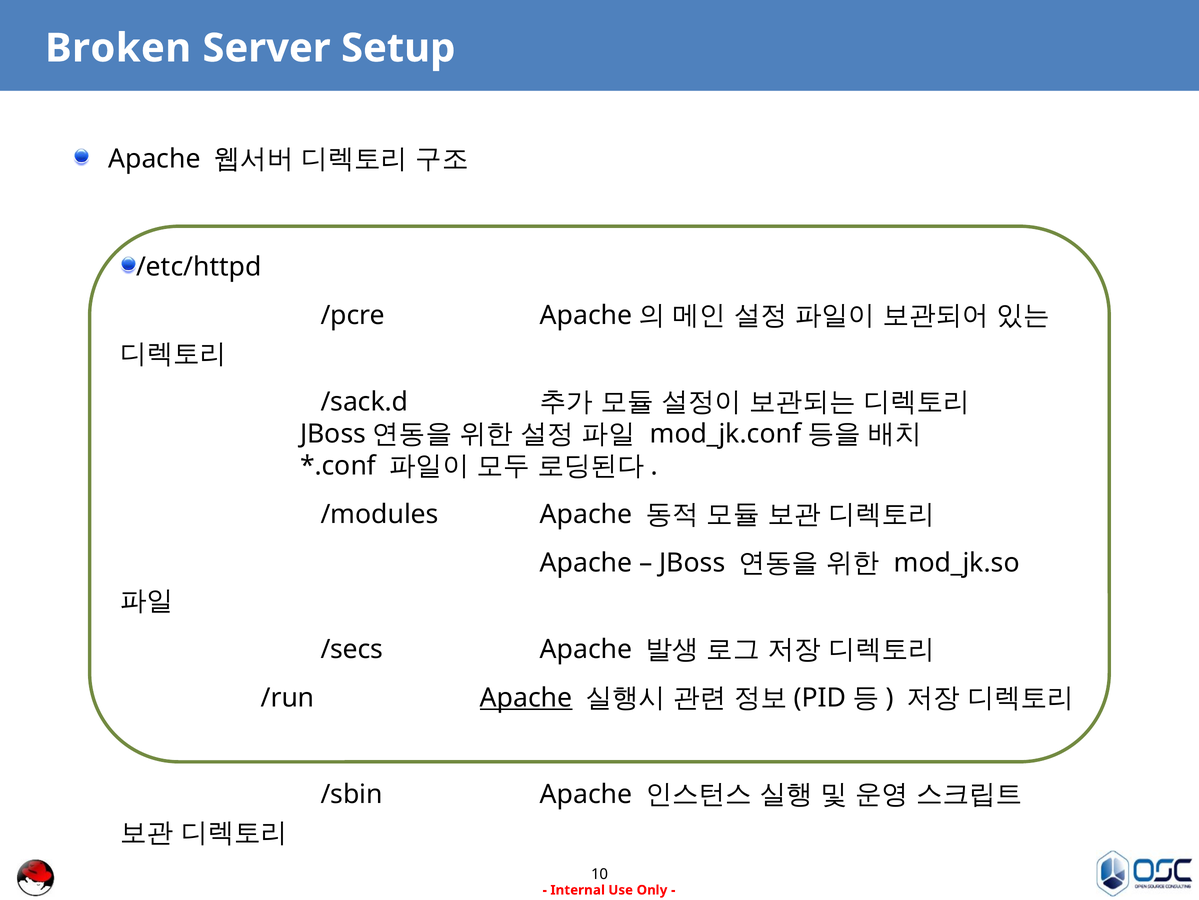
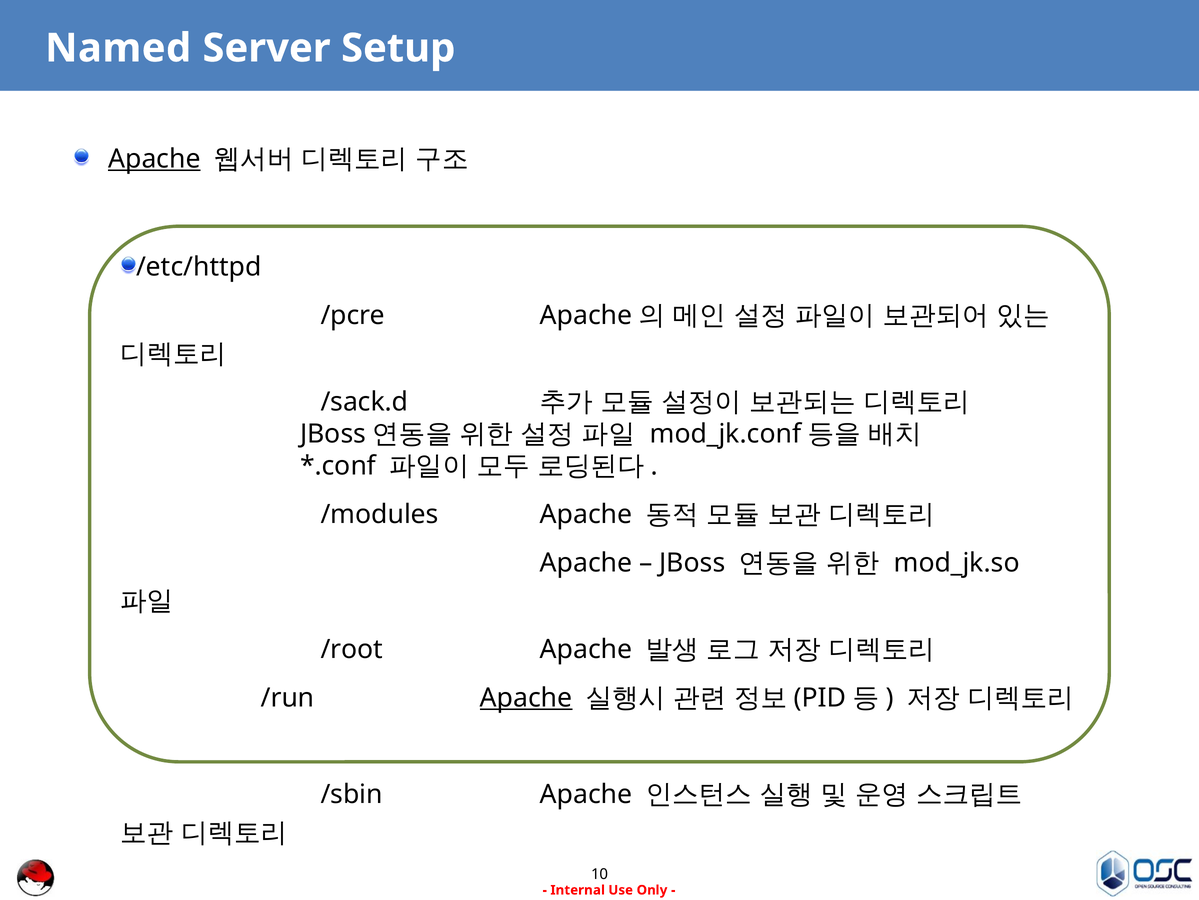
Broken: Broken -> Named (118, 48)
Apache underline: none -> present (154, 159)
/secs: /secs -> /root (352, 649)
